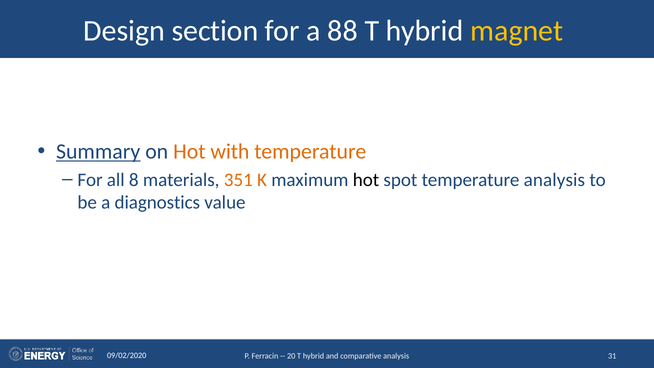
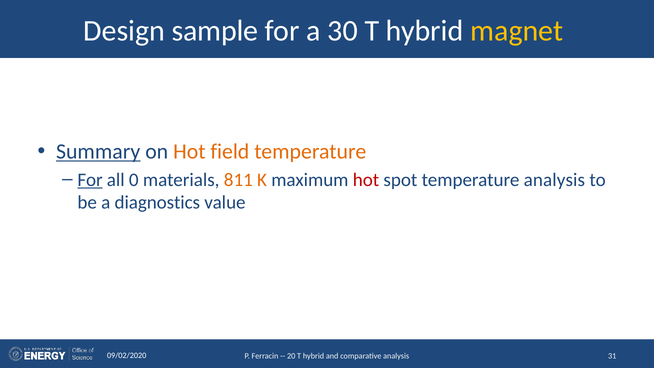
section: section -> sample (215, 31)
88: 88 -> 30 (343, 31)
with: with -> field (230, 152)
For underline: none -> present (90, 180)
8: 8 -> 0 (134, 180)
351: 351 -> 811 (238, 180)
hot colour: black -> red (366, 180)
